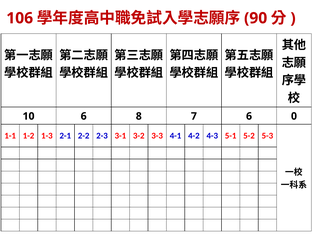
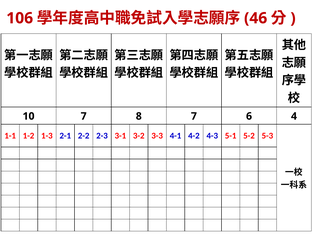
90: 90 -> 46 (256, 18)
10 6: 6 -> 7 (84, 116)
0: 0 -> 4 (294, 116)
